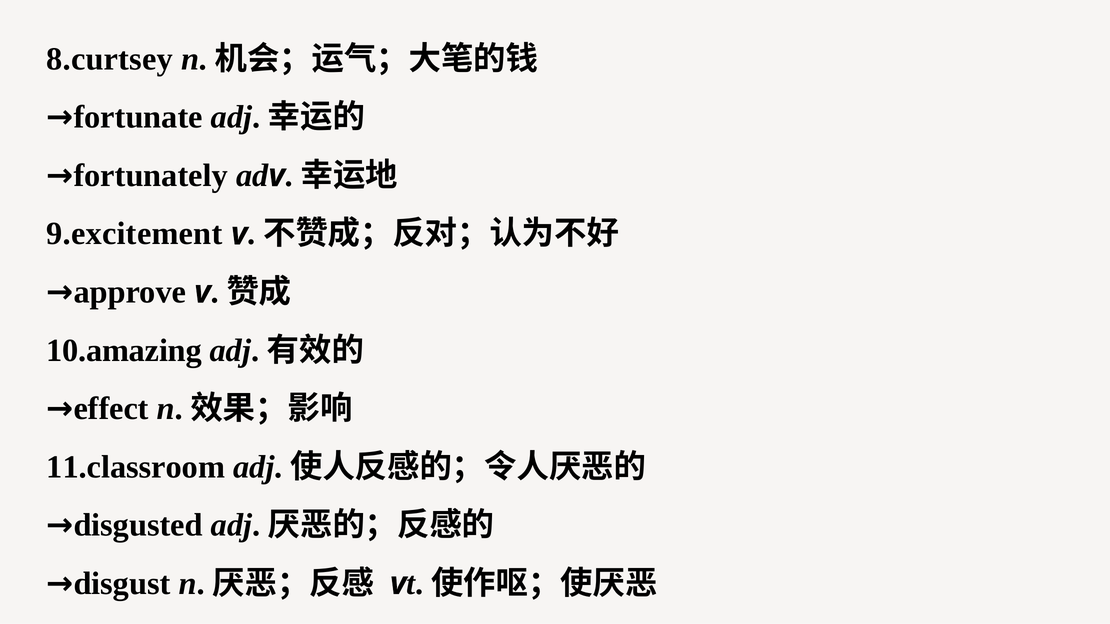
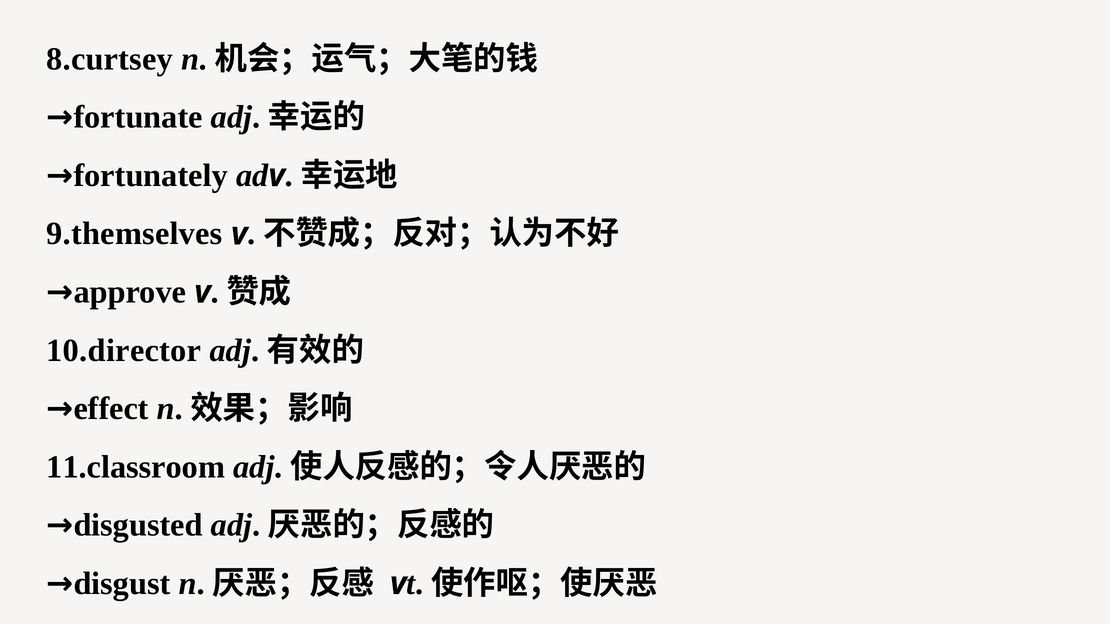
9.excitement: 9.excitement -> 9.themselves (134, 234)
10.amazing: 10.amazing -> 10.director (124, 351)
